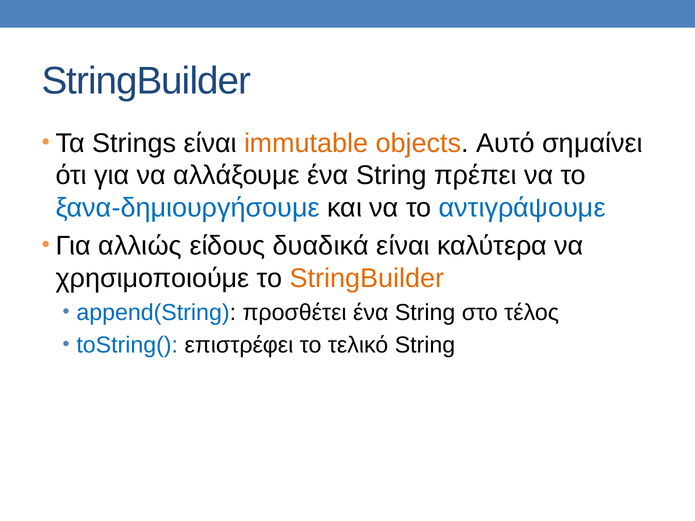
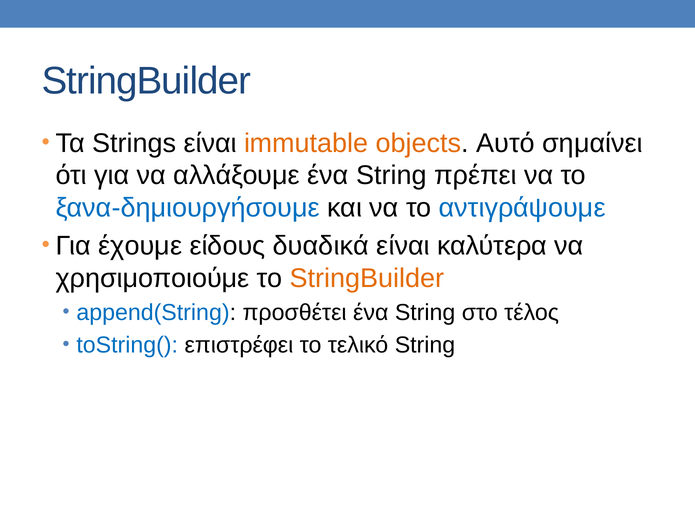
αλλιώς: αλλιώς -> έχουμε (140, 246)
